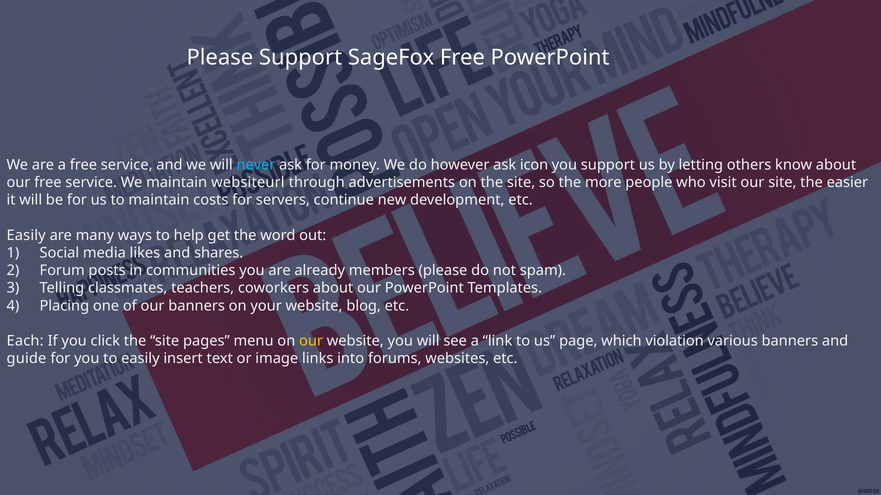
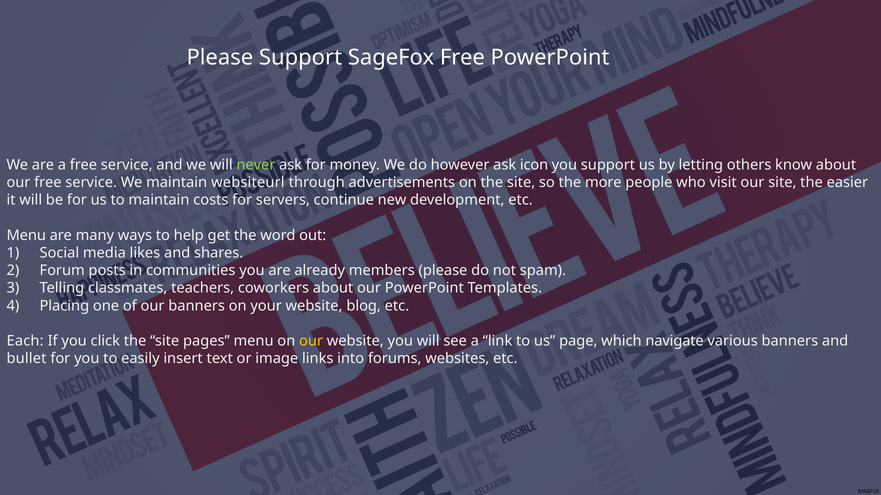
never colour: light blue -> light green (256, 165)
Easily: Easily -> Menu (26, 236)
violation: violation -> navigate (675, 341)
guide: guide -> bullet (27, 359)
